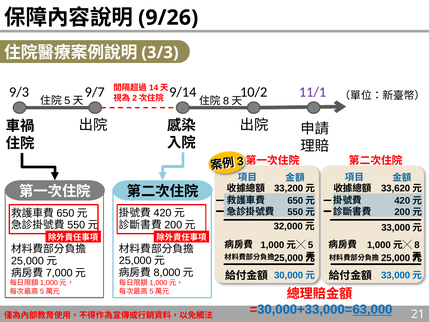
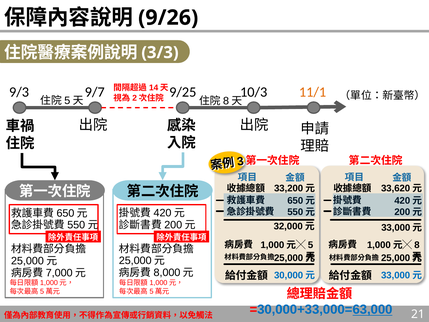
9/14: 9/14 -> 9/25 (183, 92)
11/1 colour: purple -> orange (313, 92)
10/2: 10/2 -> 10/3 (254, 92)
